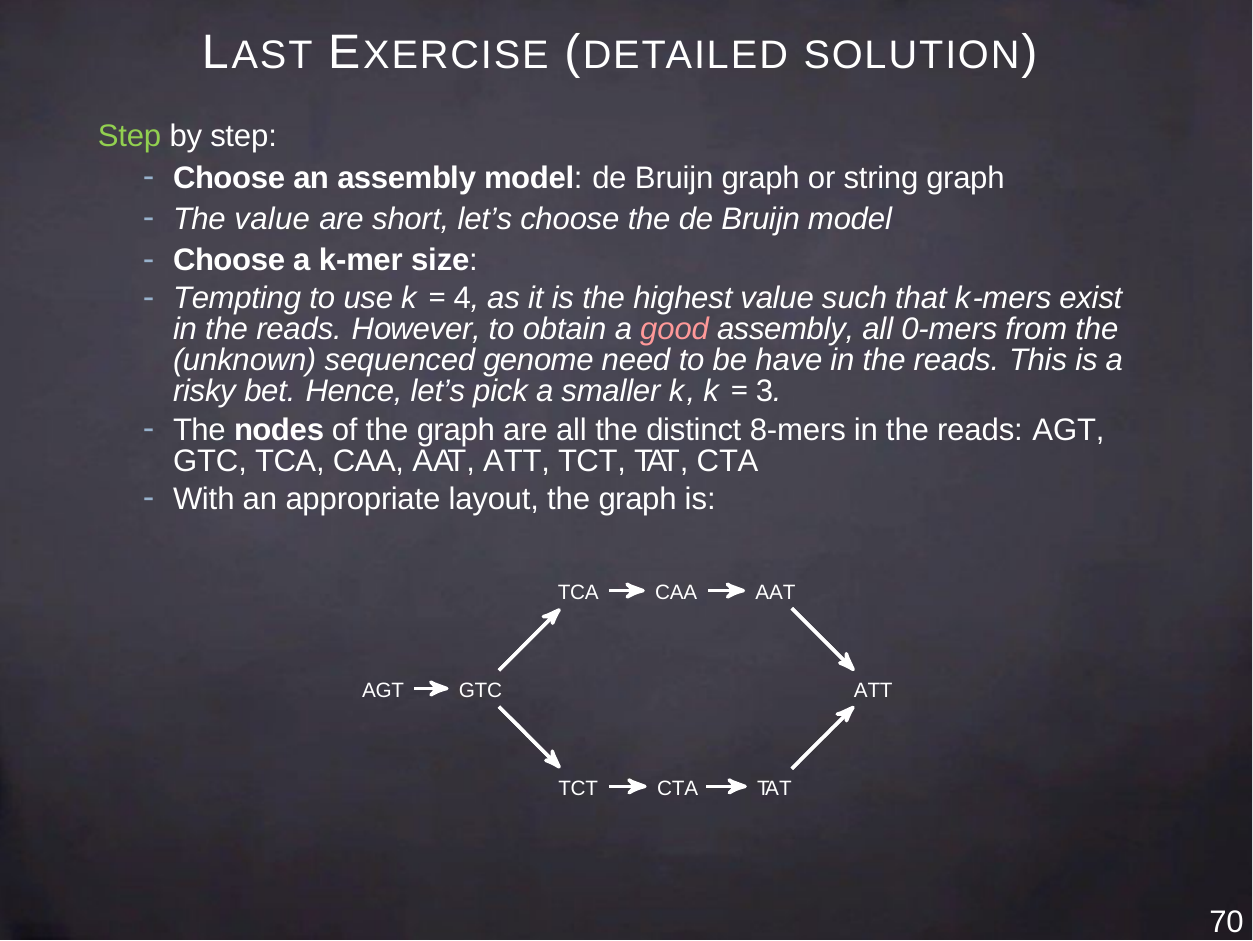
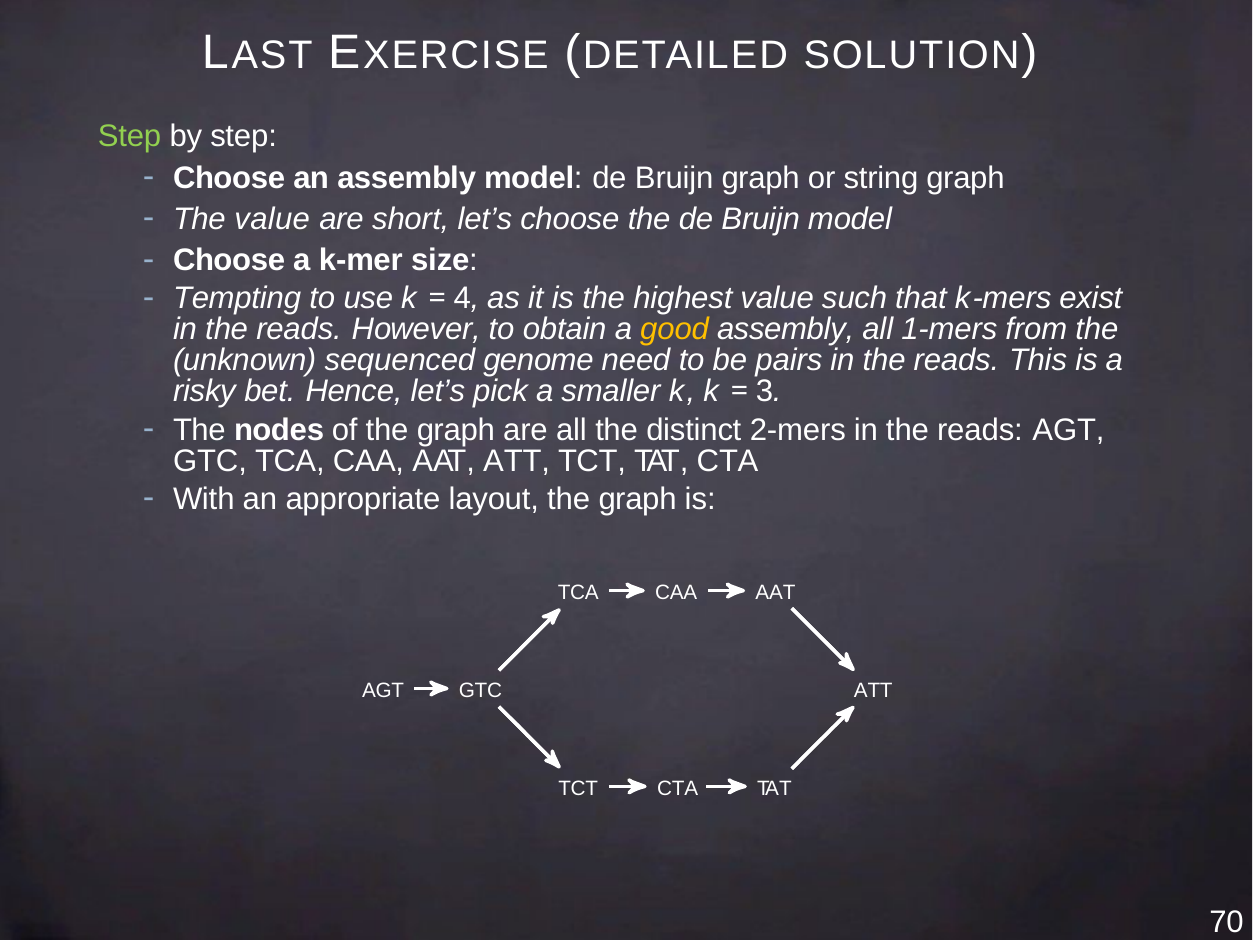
good colour: pink -> yellow (675, 329)
0-mers: 0-mers -> 1-mers (949, 329)
have: have -> pairs (789, 360)
8-mers: 8-mers -> 2-mers (798, 430)
